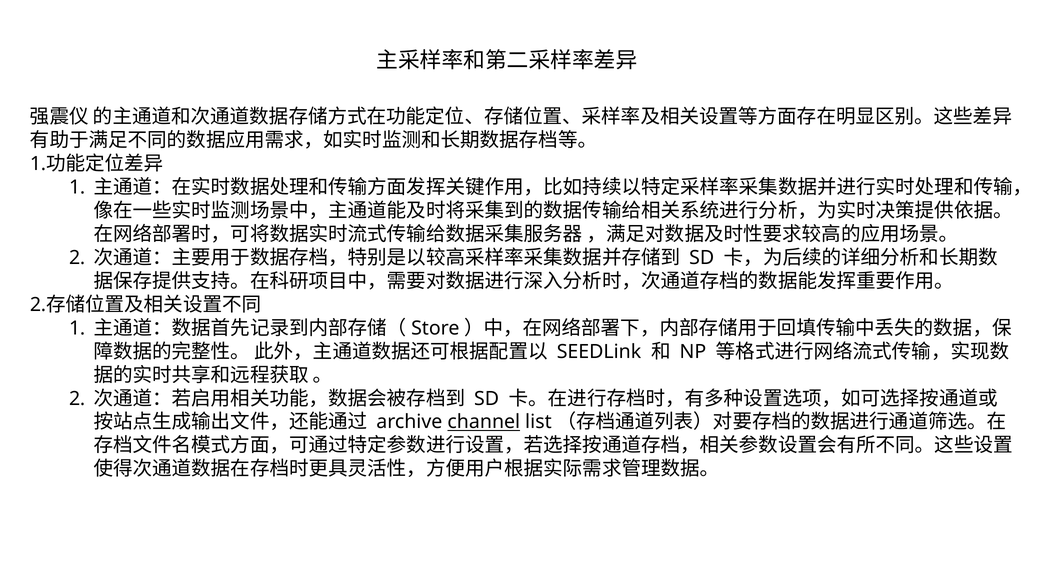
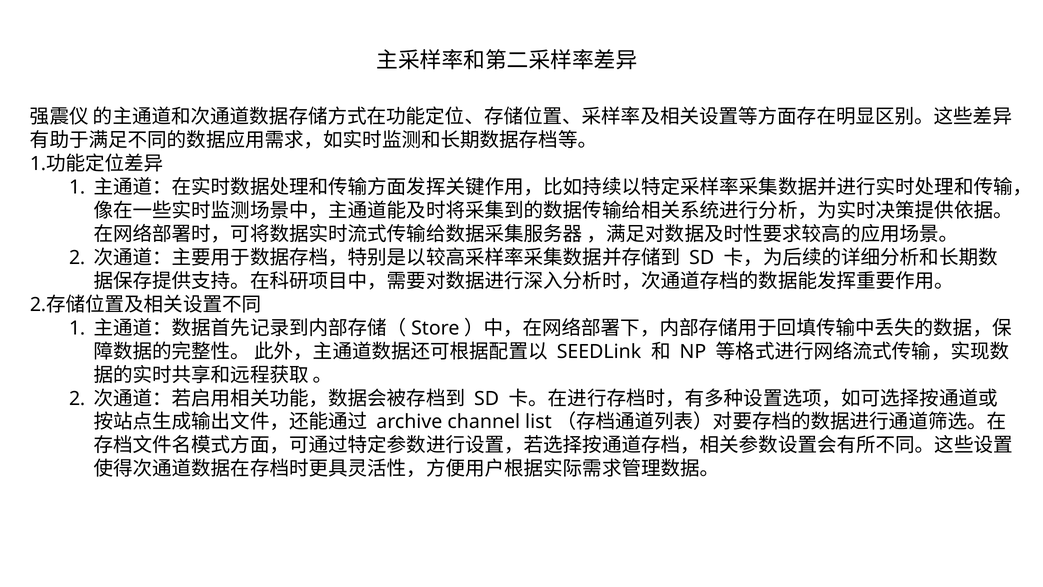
channel underline: present -> none (484, 422)
